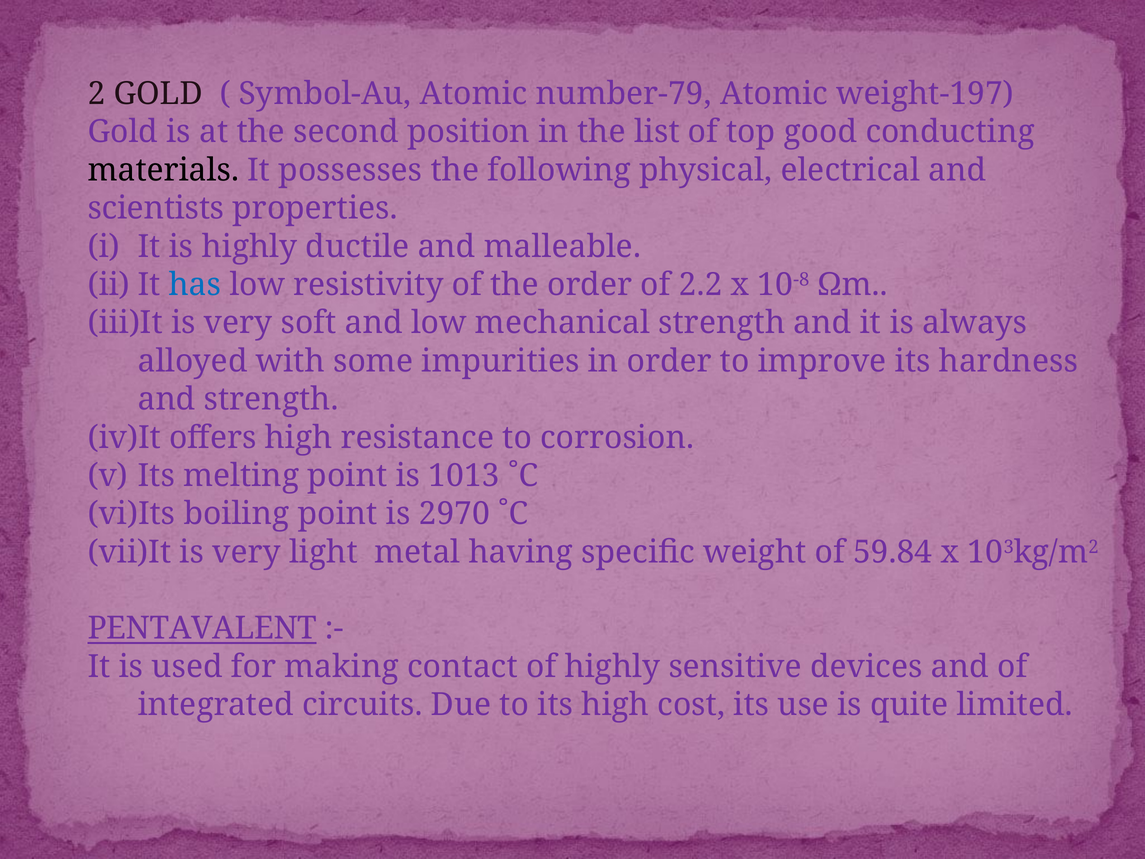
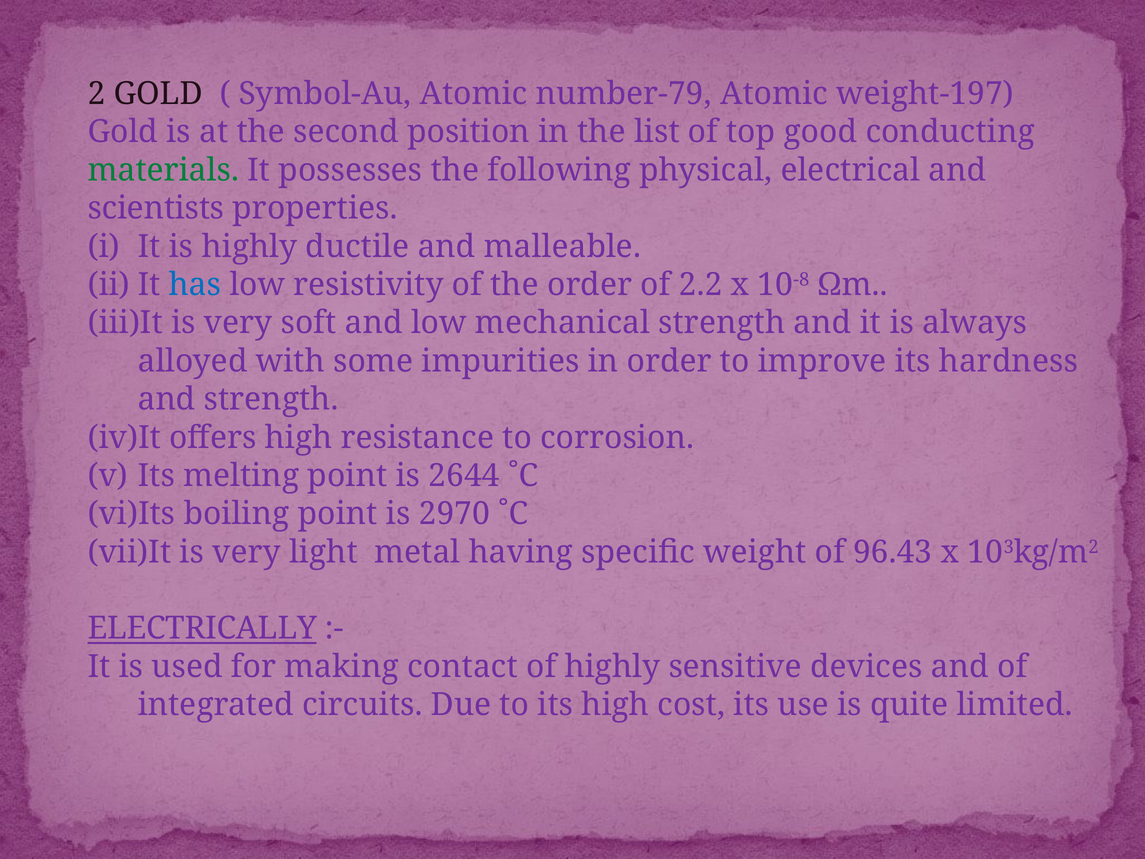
materials colour: black -> green (163, 170)
1013: 1013 -> 2644 (464, 476)
59.84: 59.84 -> 96.43 (893, 552)
PENTAVALENT: PENTAVALENT -> ELECTRICALLY (202, 628)
